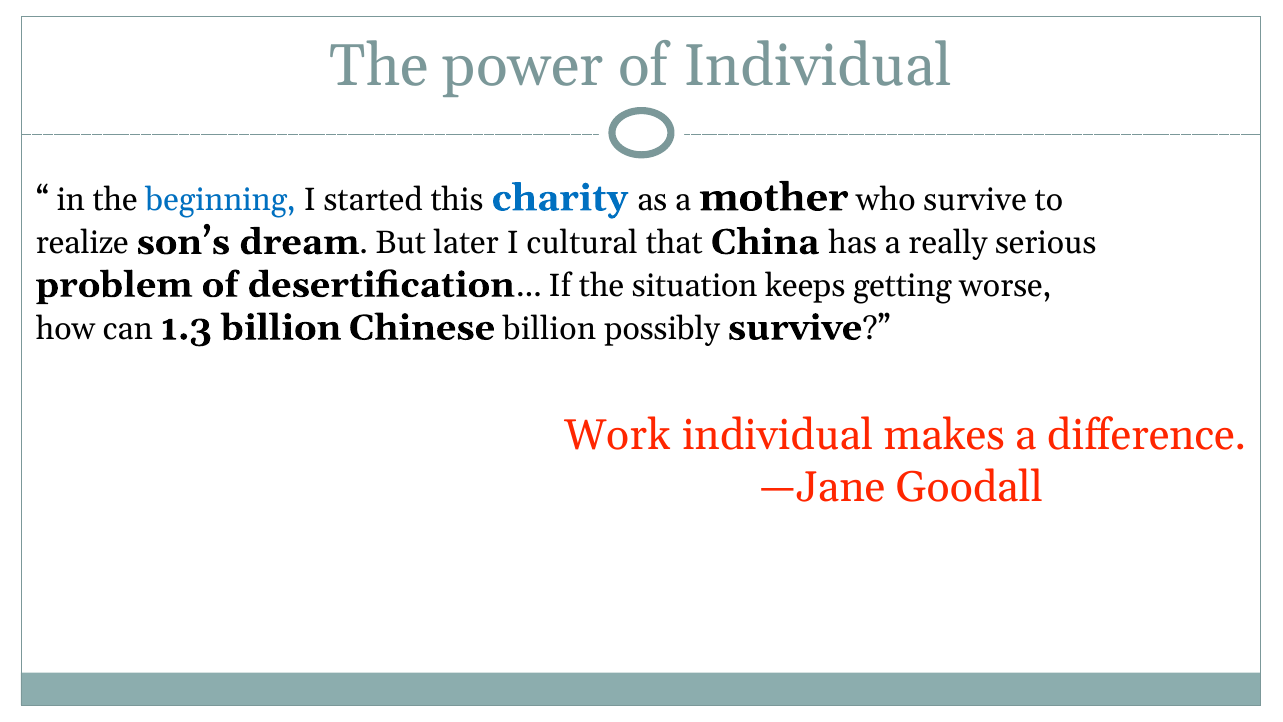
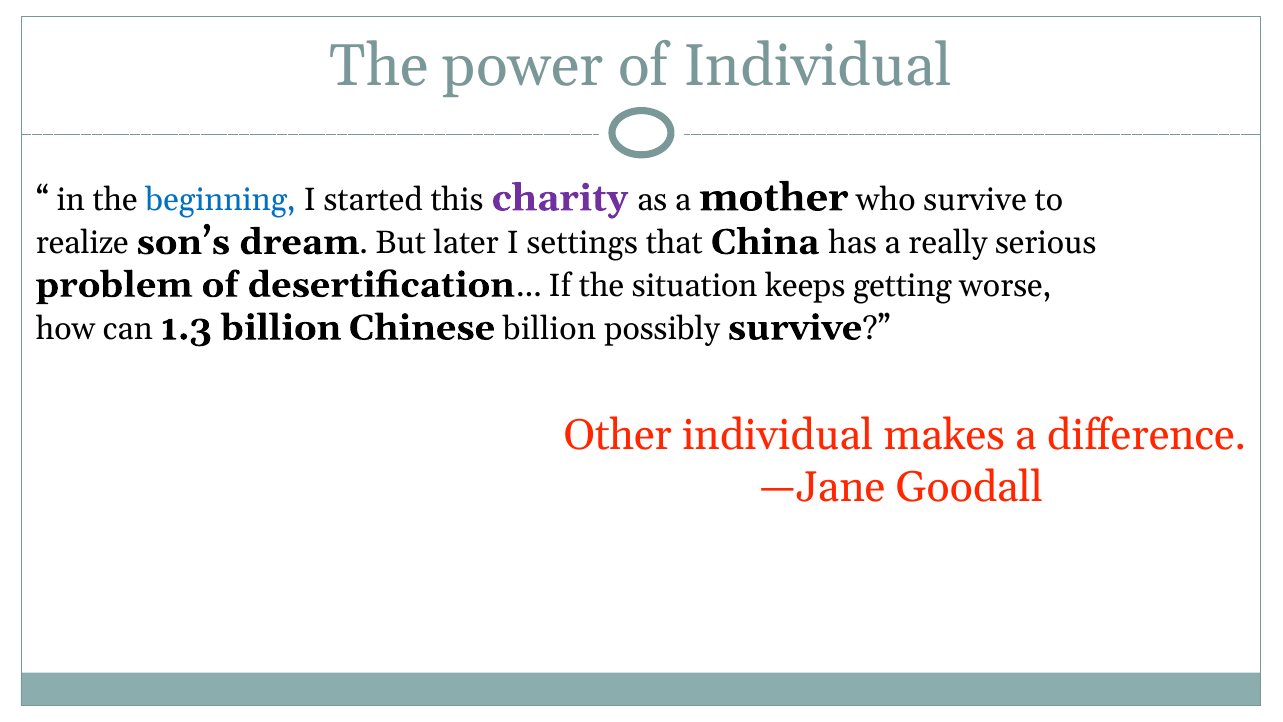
charity colour: blue -> purple (560, 198)
cultural: cultural -> settings (582, 243)
Work: Work -> Other (618, 436)
